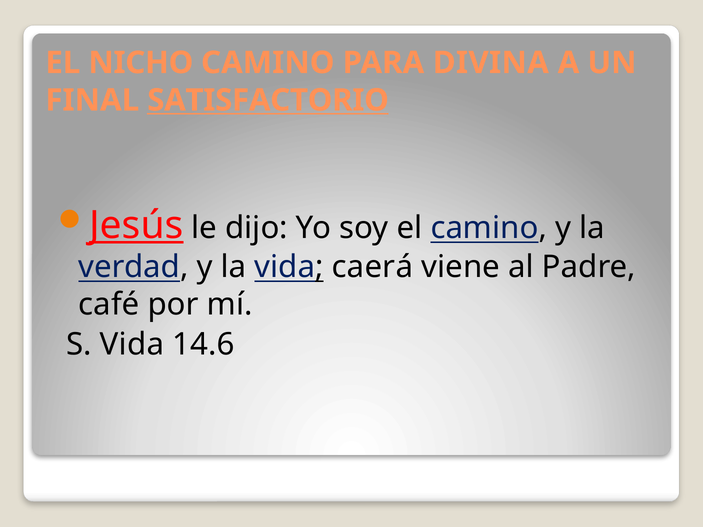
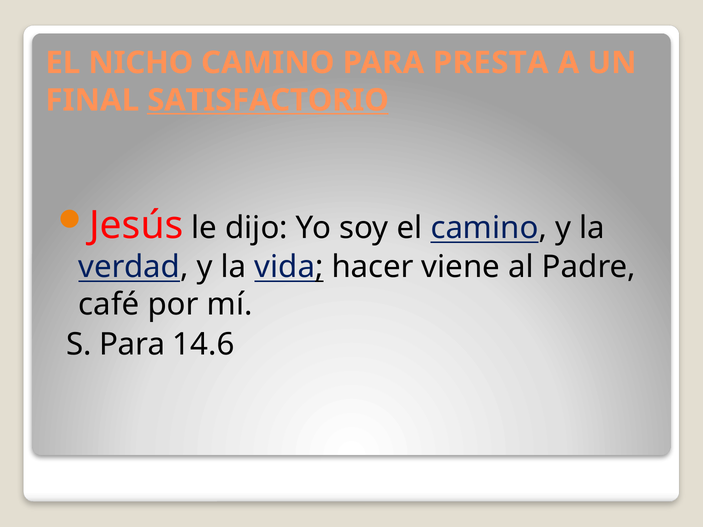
DIVINA: DIVINA -> PRESTA (491, 63)
Jesús underline: present -> none (136, 225)
caerá: caerá -> hacer (373, 267)
S Vida: Vida -> Para (132, 344)
